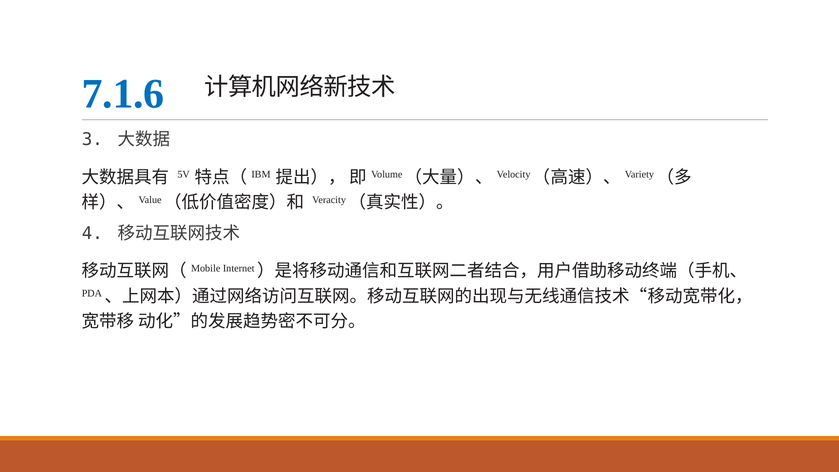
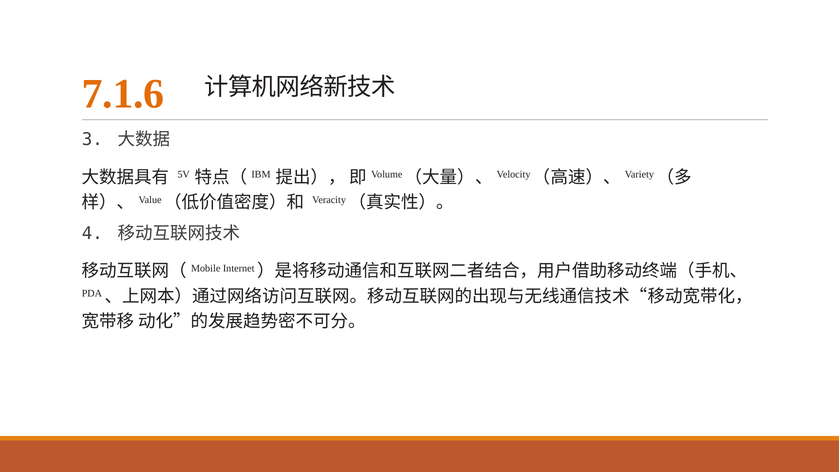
7.1.6 colour: blue -> orange (123, 94)
